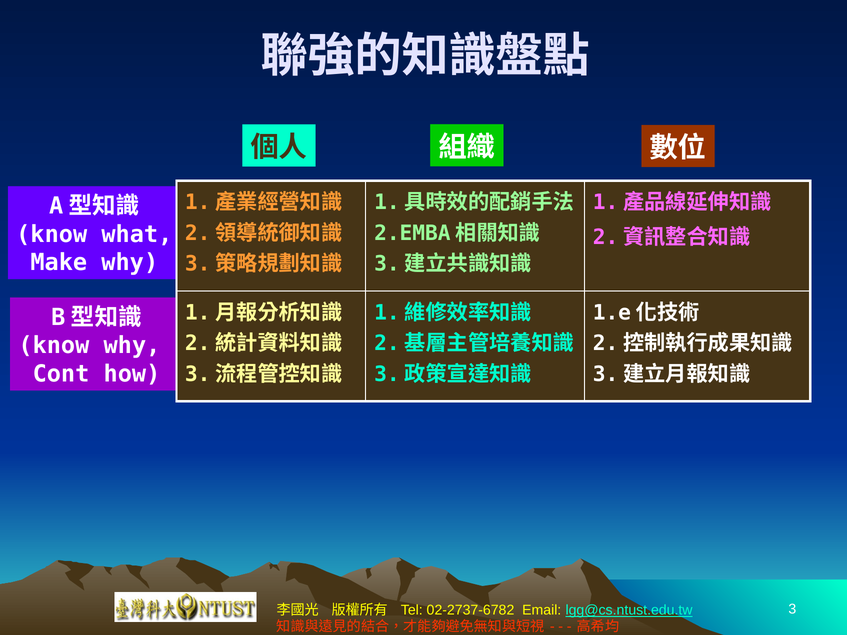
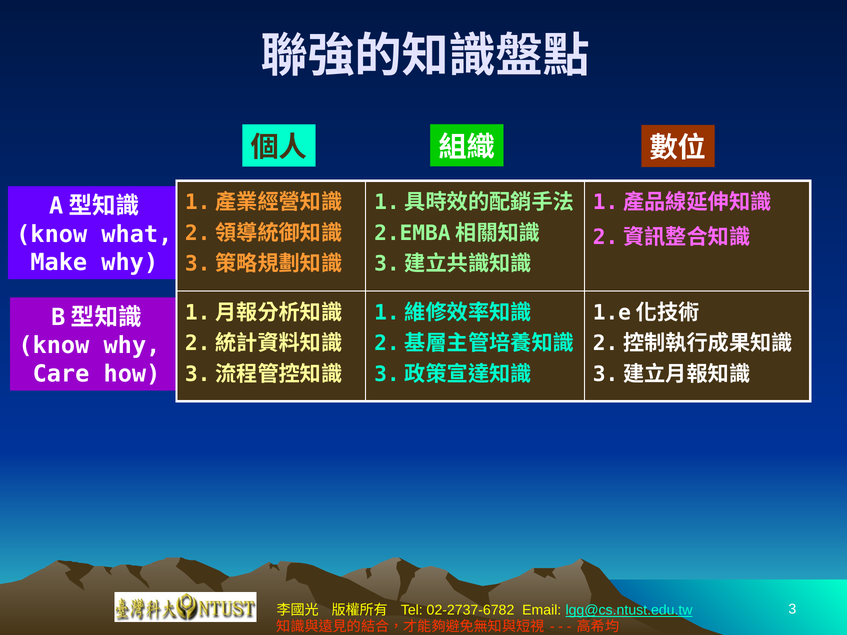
Cont: Cont -> Care (61, 374)
